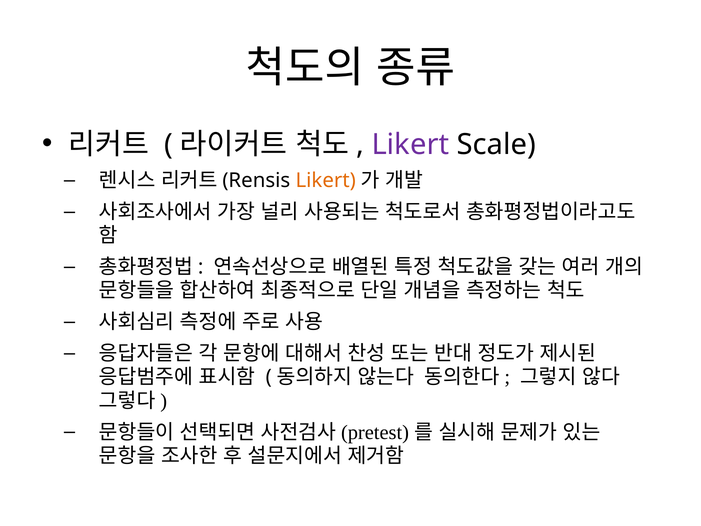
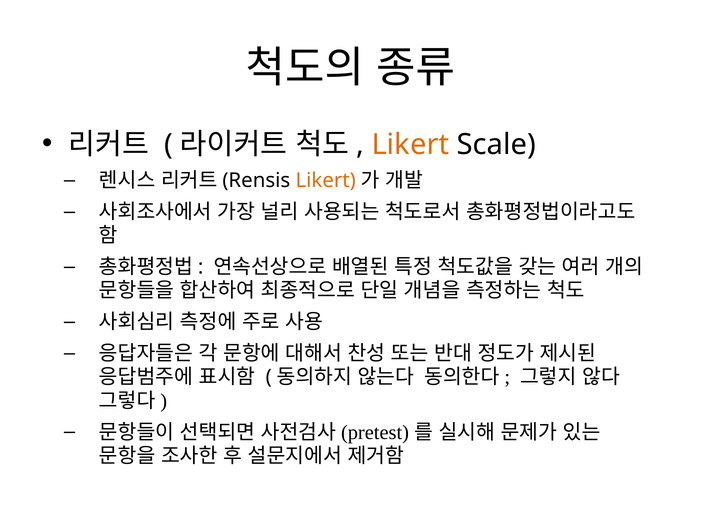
Likert colour: purple -> orange (410, 144)
